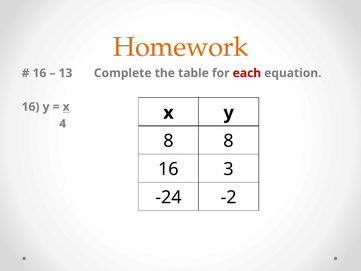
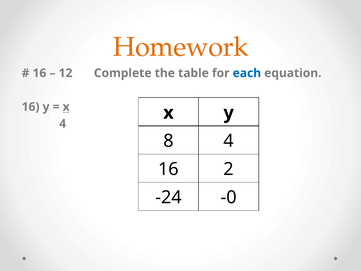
13: 13 -> 12 (65, 73)
each colour: red -> blue (247, 73)
8 8: 8 -> 4 (229, 141)
3: 3 -> 2 (229, 169)
-2: -2 -> -0 (229, 197)
